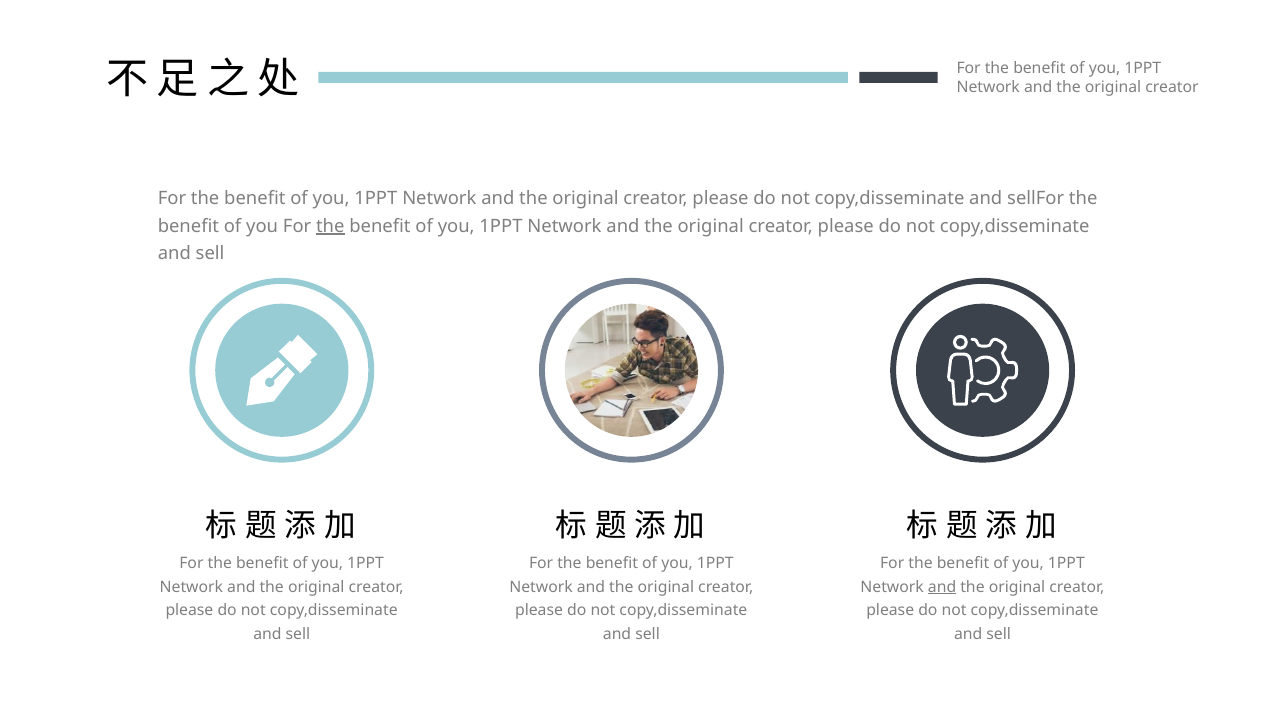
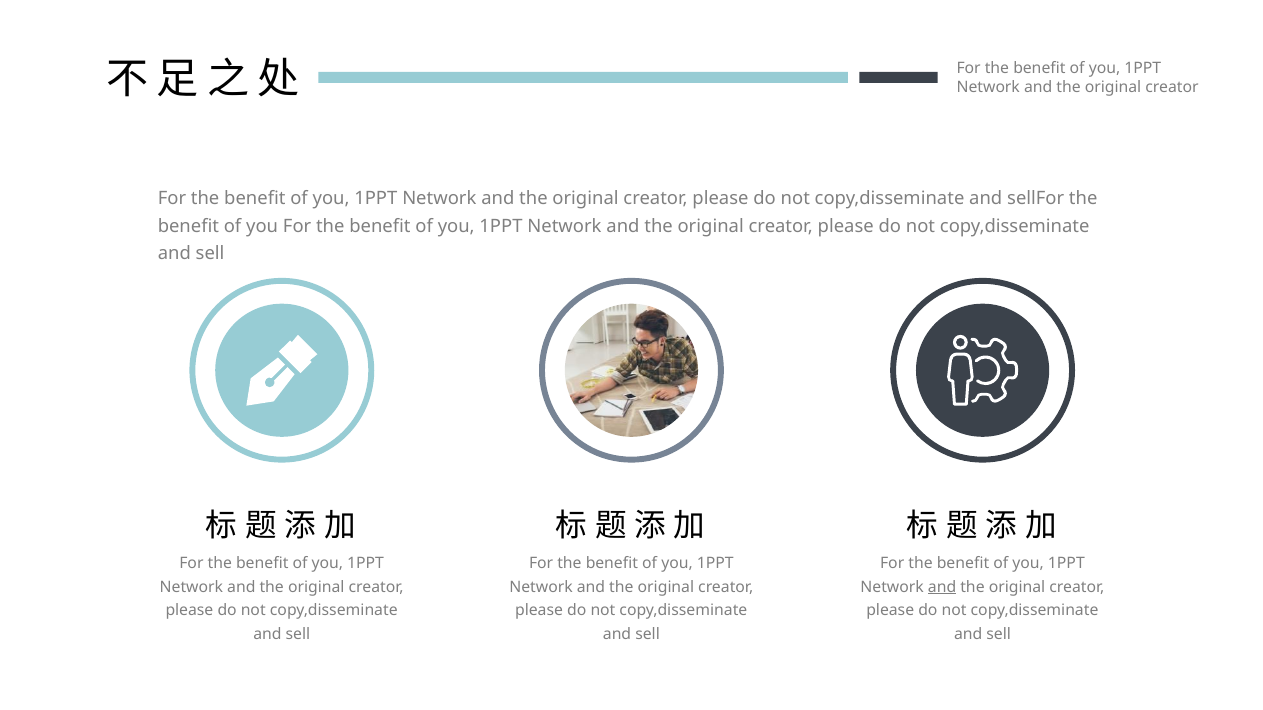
the underline: present -> none (330, 226)
